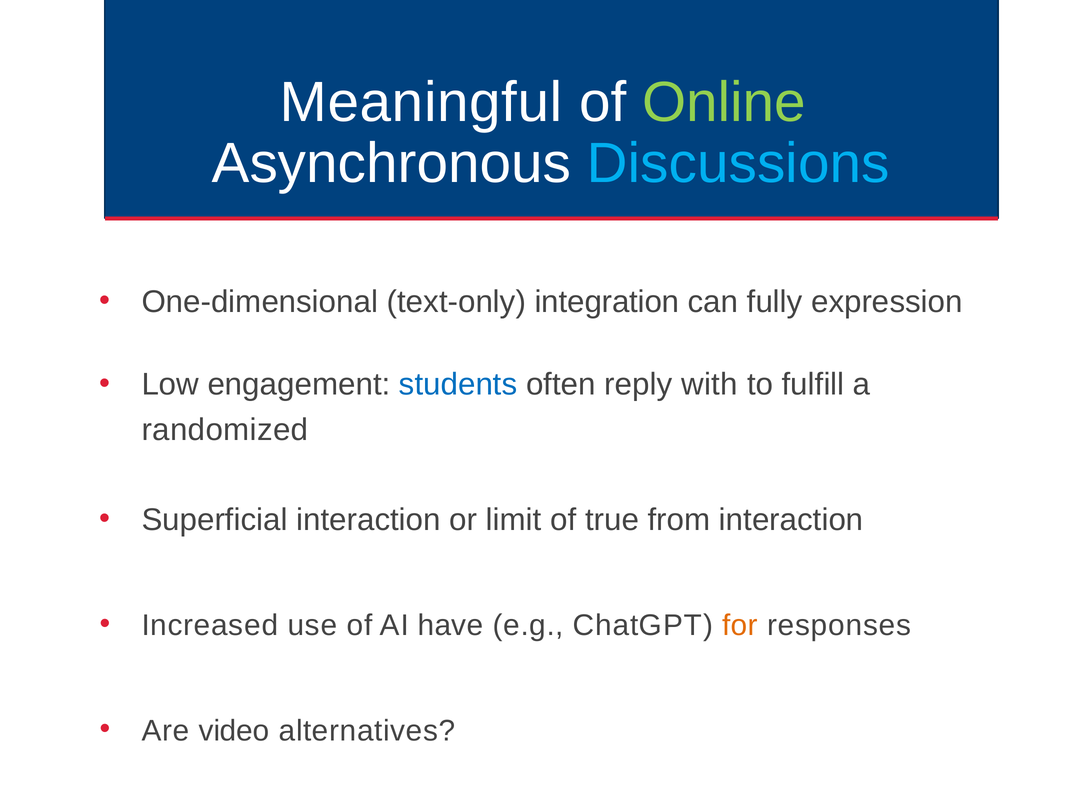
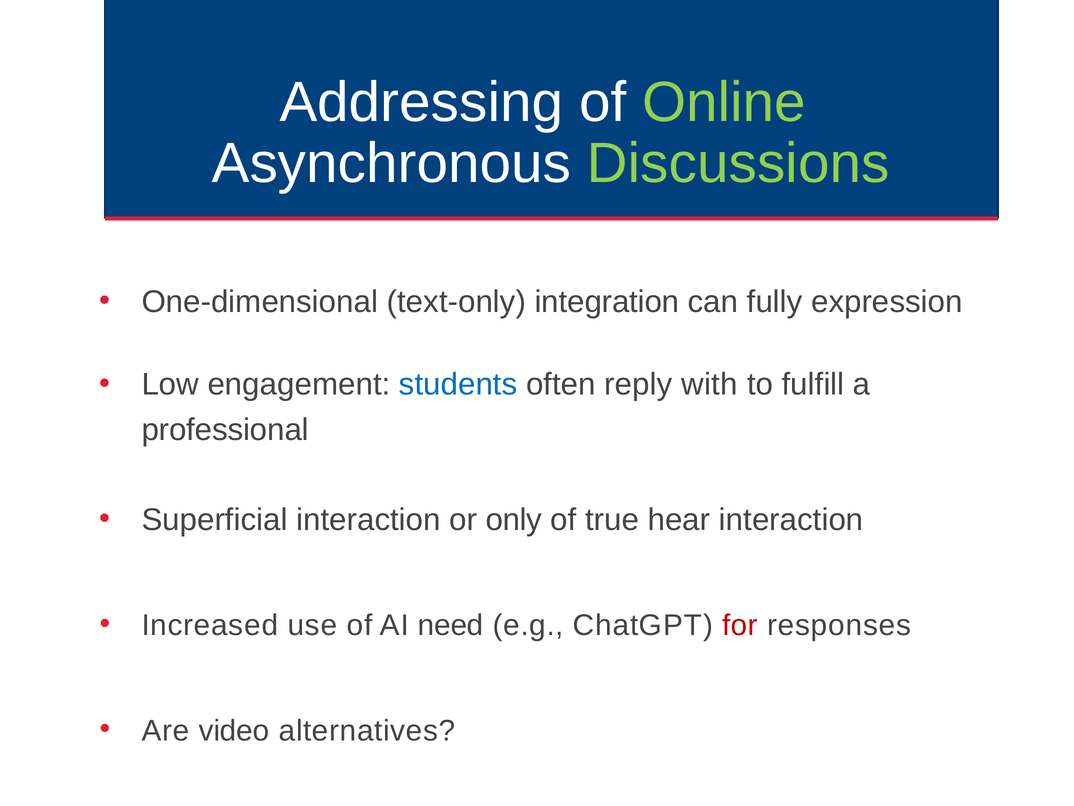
Meaningful: Meaningful -> Addressing (421, 102)
Discussions colour: light blue -> light green (738, 163)
randomized: randomized -> professional (225, 429)
limit: limit -> only (514, 520)
from: from -> hear (679, 520)
have: have -> need (451, 625)
for colour: orange -> red (740, 625)
